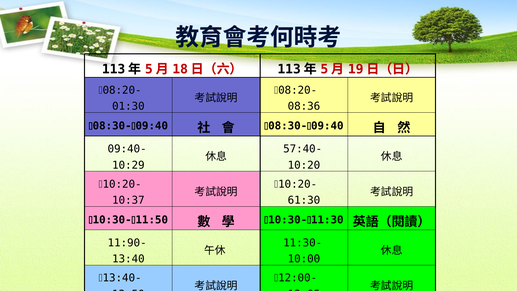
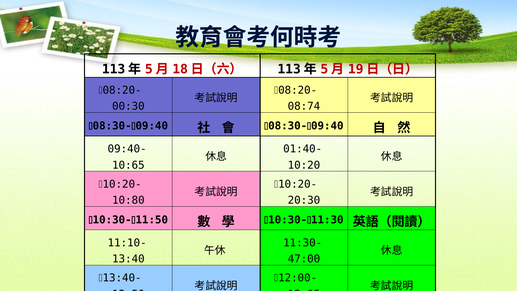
01:30: 01:30 -> 00:30 (128, 106)
08:36: 08:36 -> 08:74 (304, 106)
57:40-: 57:40- -> 01:40- (303, 149)
10:29: 10:29 -> 10:65 (128, 165)
10:37: 10:37 -> 10:80 (128, 200)
61:30: 61:30 -> 20:30 (304, 200)
11:90-: 11:90- -> 11:10- (127, 243)
10:00: 10:00 -> 47:00 (304, 259)
